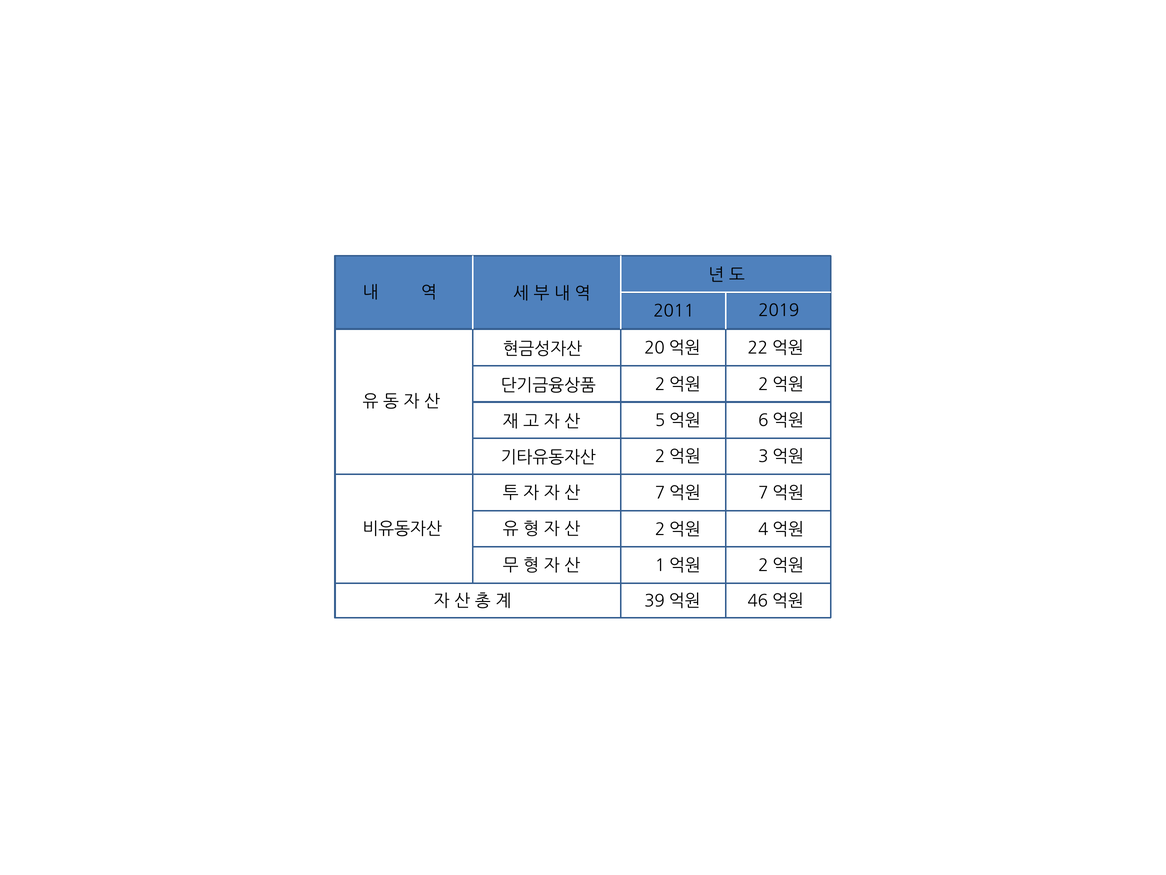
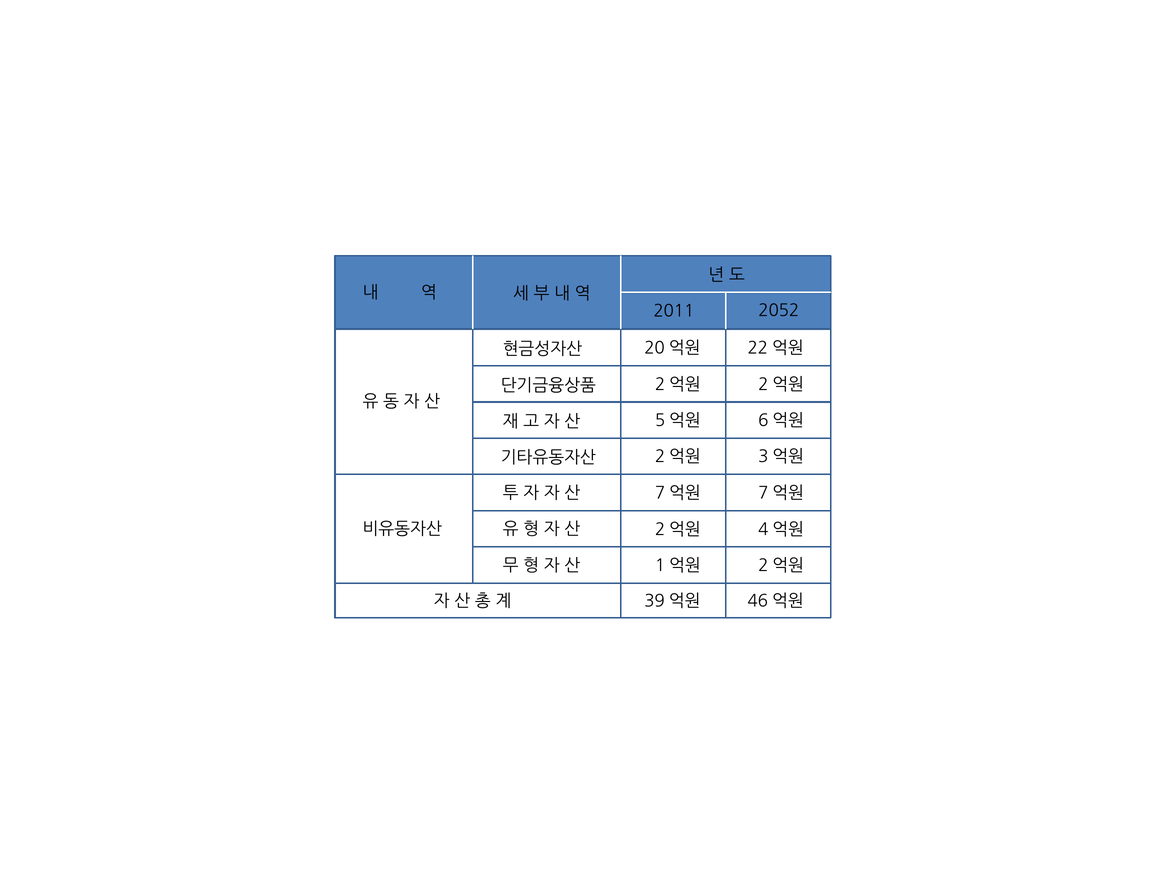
2019: 2019 -> 2052 (779, 311)
